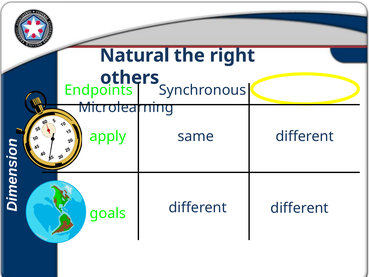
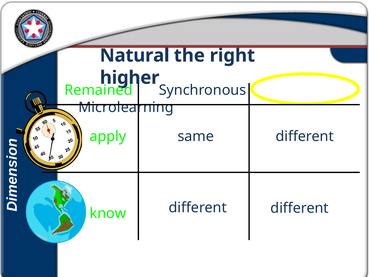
others: others -> higher (130, 78)
Endpoints: Endpoints -> Remained (99, 90)
goals: goals -> know (108, 213)
